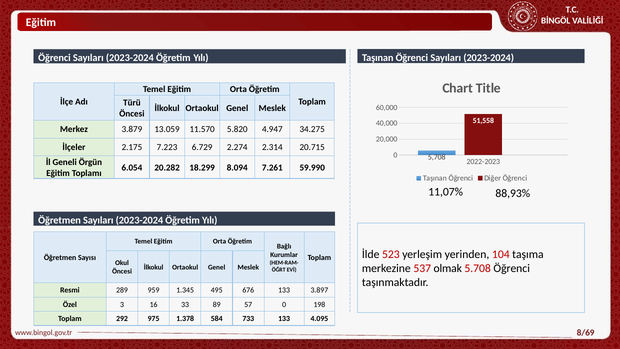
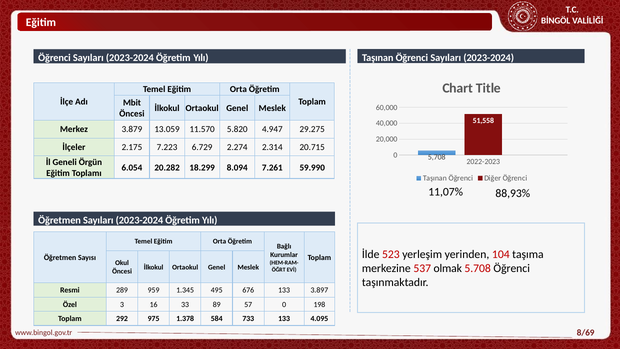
Türü: Türü -> Mbit (132, 103)
34.275: 34.275 -> 29.275 (312, 129)
